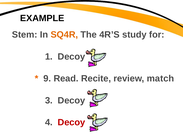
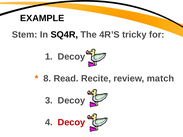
SQ4R colour: orange -> black (64, 35)
study: study -> tricky (134, 35)
9: 9 -> 8 (47, 79)
